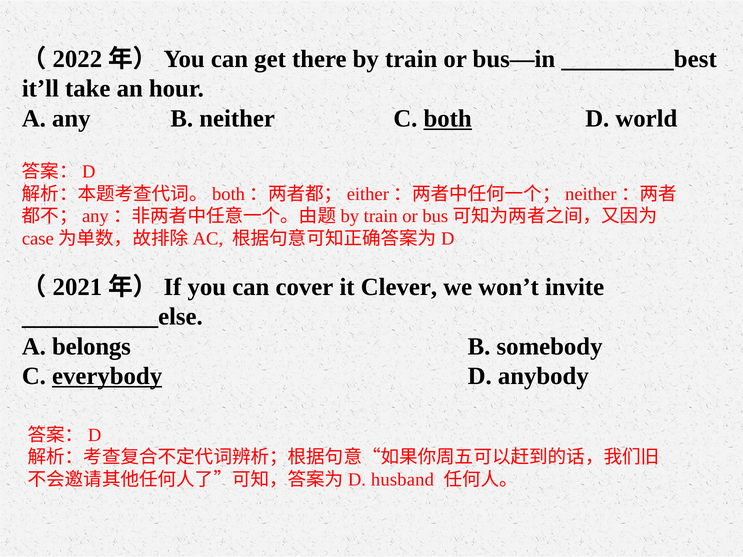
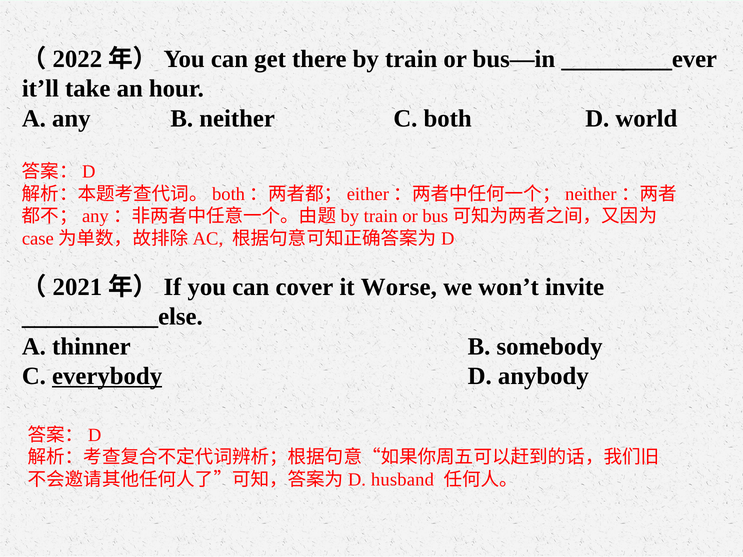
_________best: _________best -> _________ever (639, 59)
both underline: present -> none (448, 118)
Clever: Clever -> Worse (399, 287)
belongs: belongs -> thinner (91, 347)
